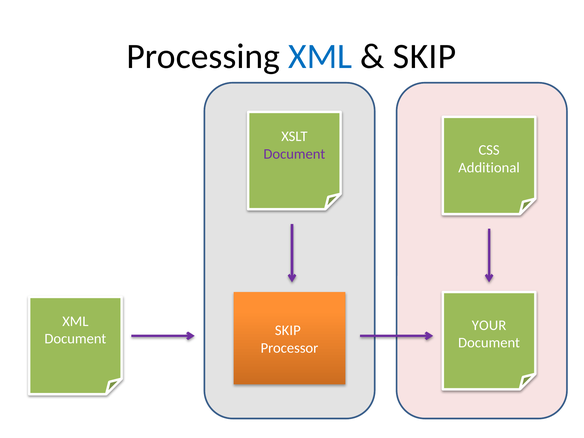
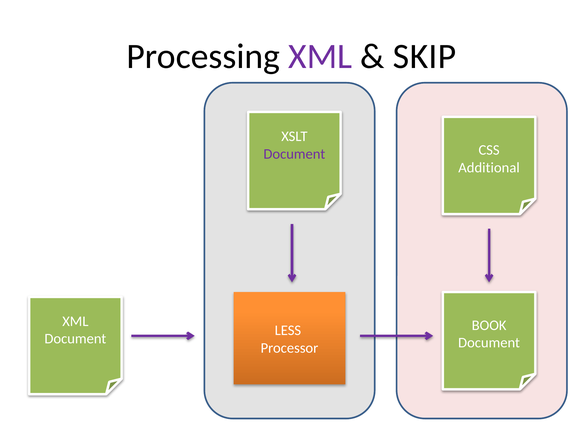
XML colour: blue -> purple (320, 57)
YOUR: YOUR -> BOOK (489, 325)
SKIP: SKIP -> LESS (288, 330)
